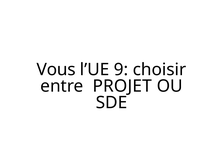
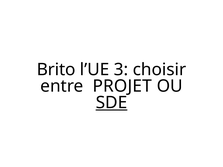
Vous: Vous -> Brito (56, 70)
9: 9 -> 3 (121, 70)
SDE underline: none -> present (112, 103)
